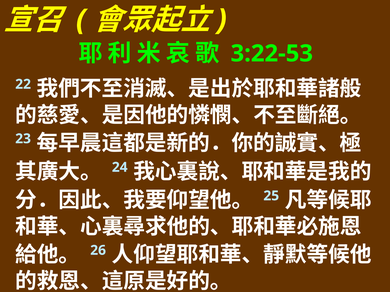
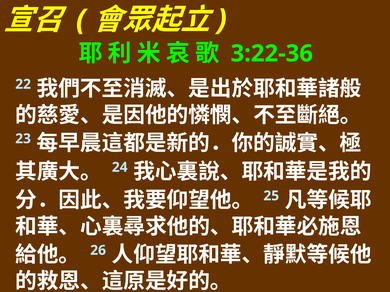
3:22-53: 3:22-53 -> 3:22-36 (272, 54)
